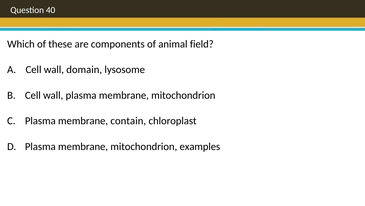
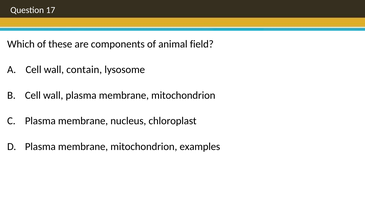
40: 40 -> 17 (51, 10)
domain: domain -> contain (84, 69)
contain: contain -> nucleus (128, 121)
